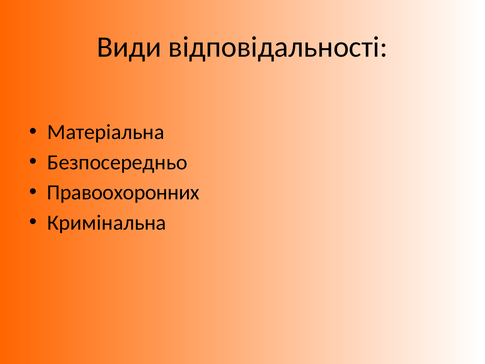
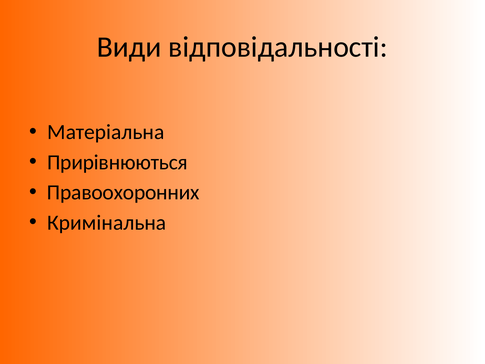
Безпосередньо: Безпосередньо -> Прирівнюються (117, 162)
